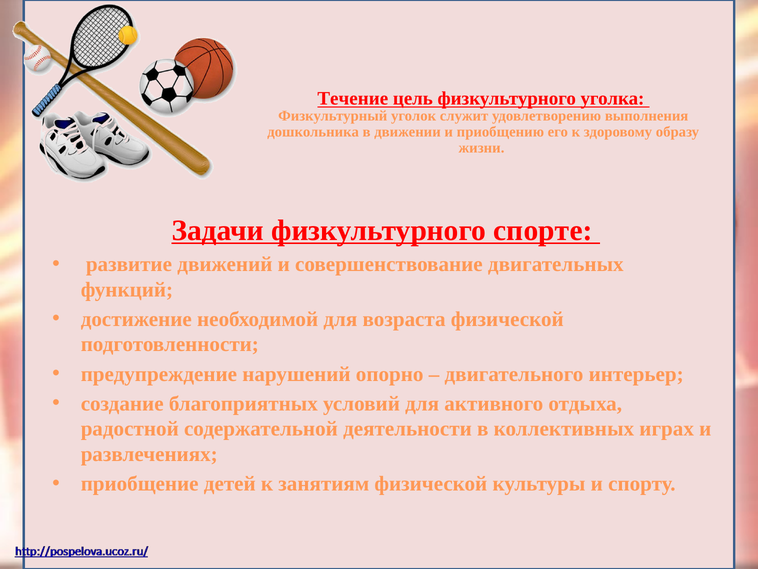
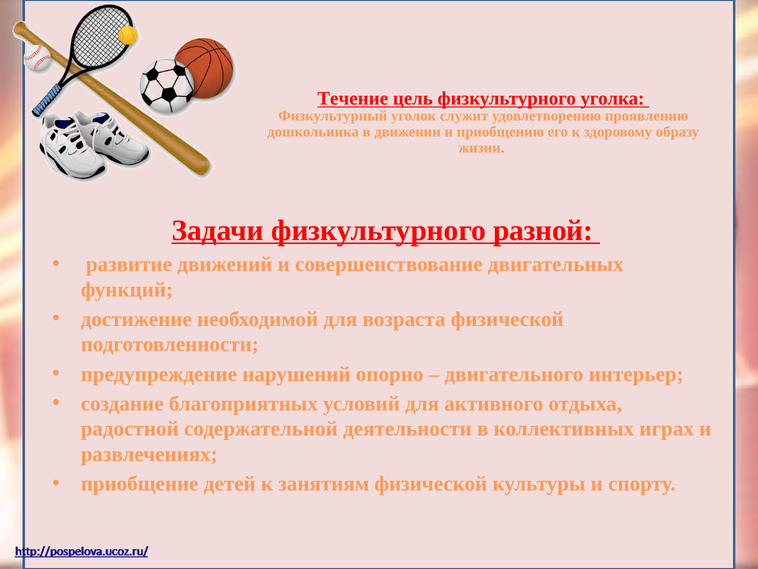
выполнения: выполнения -> проявлению (647, 116)
спорте: спорте -> разной (543, 230)
